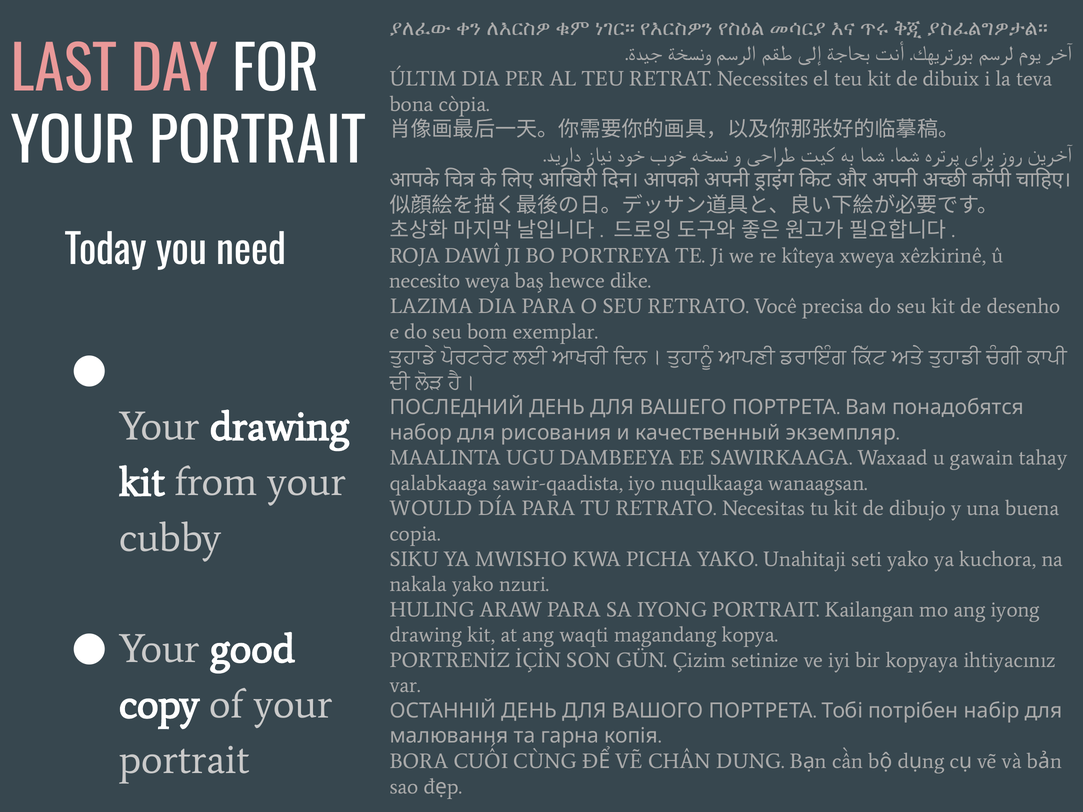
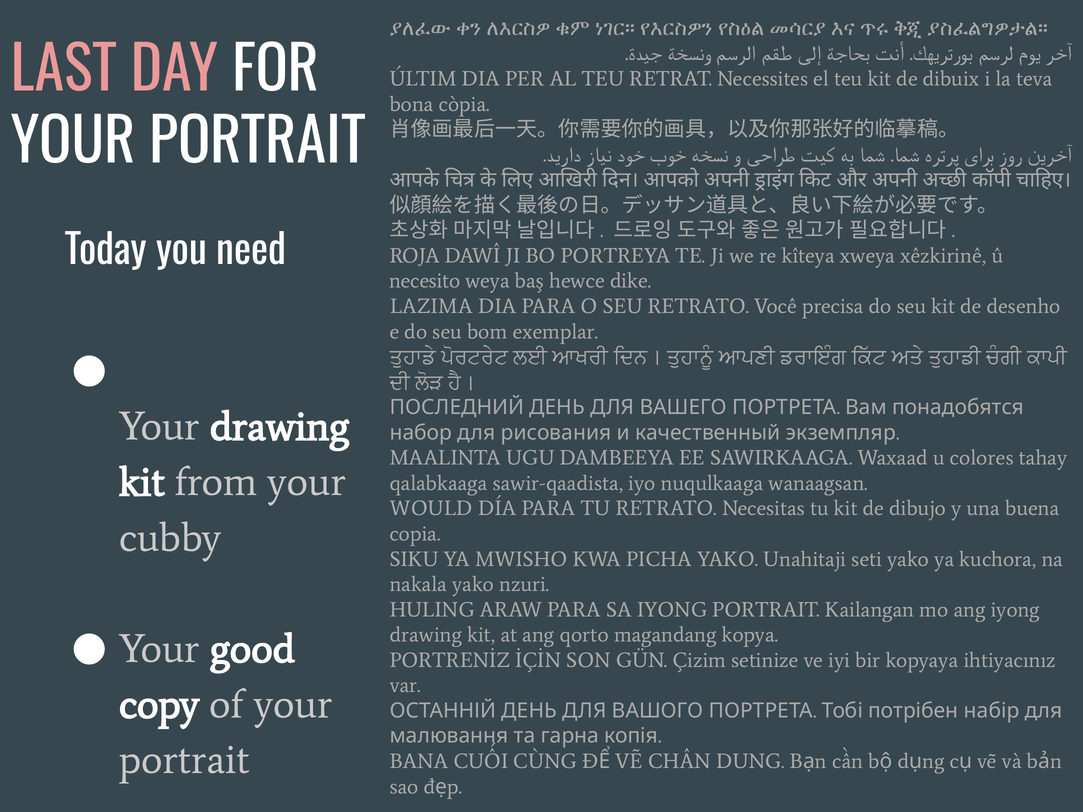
gawain: gawain -> colores (982, 458)
waqti: waqti -> qorto (584, 635)
BORA: BORA -> BANA (419, 762)
